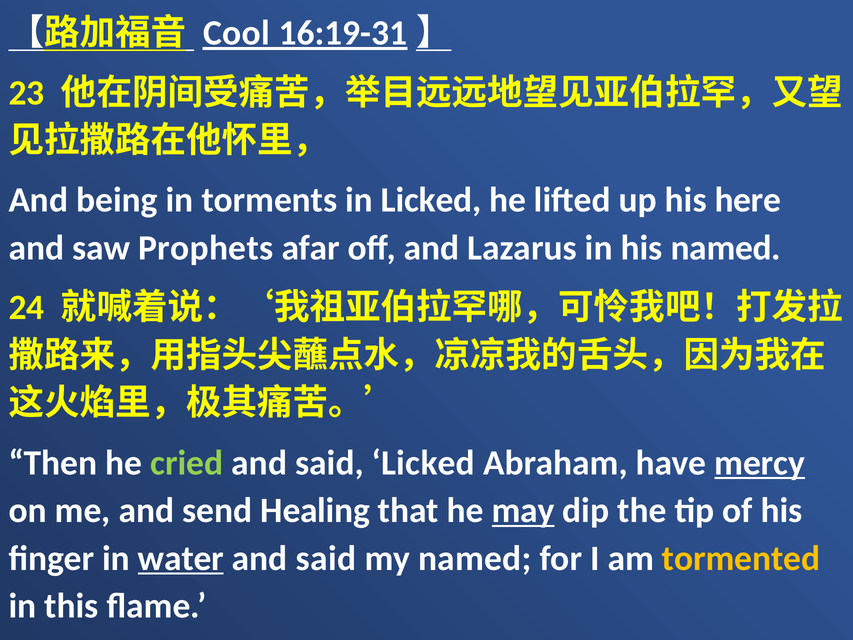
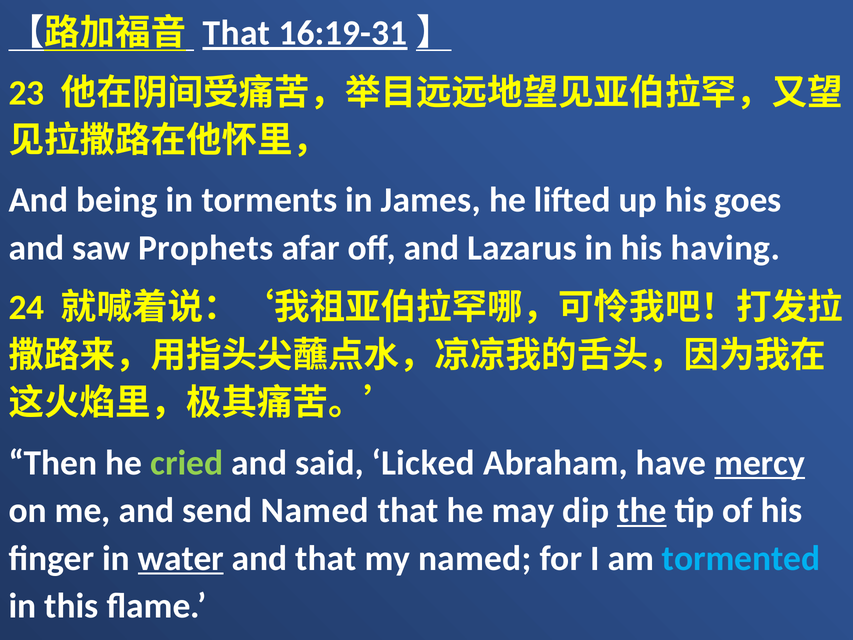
Cool: Cool -> That (237, 33)
in Licked: Licked -> James (431, 200)
here: here -> goes (748, 200)
his named: named -> having (725, 248)
send Healing: Healing -> Named (315, 510)
may underline: present -> none (523, 510)
the underline: none -> present (642, 510)
said: said -> that (326, 558)
tormented colour: yellow -> light blue (741, 558)
